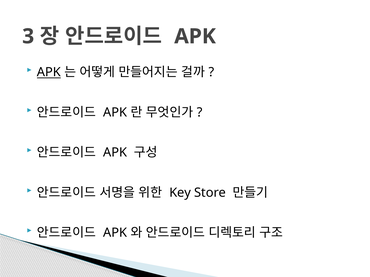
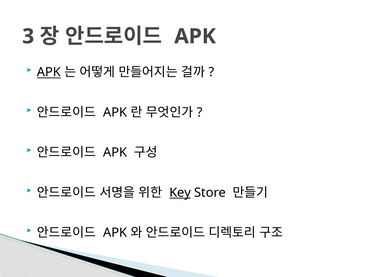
Key underline: none -> present (180, 193)
